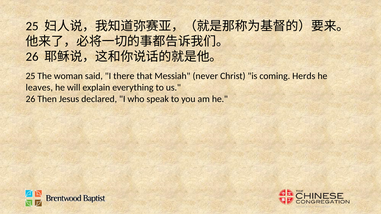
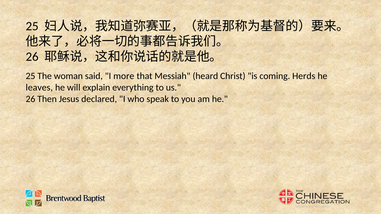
there: there -> more (124, 76)
never: never -> heard (205, 76)
